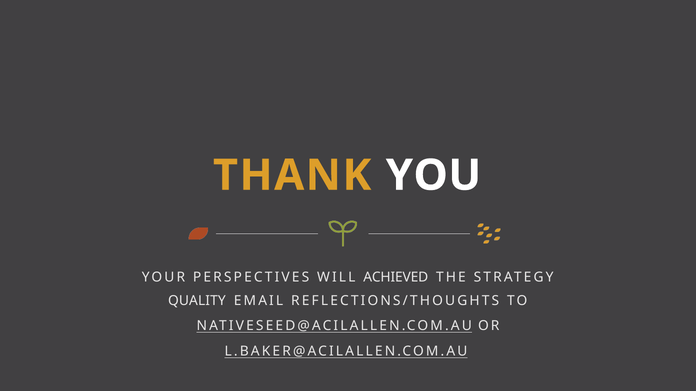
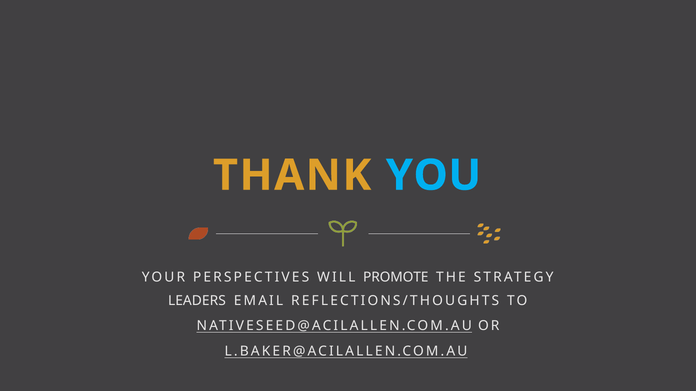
YOU colour: white -> light blue (434, 176)
ACHIEVED: ACHIEVED -> PROMOTE (396, 278)
QUALITY: QUALITY -> LEADERS (197, 301)
